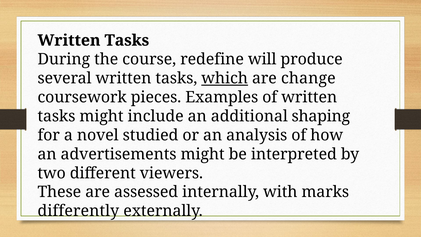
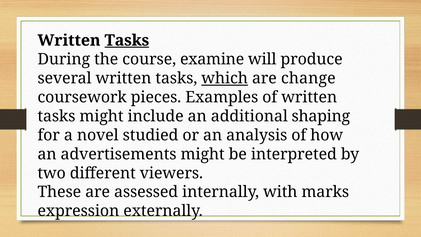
Tasks underline: none -> present (127, 40)
redefine: redefine -> examine (212, 59)
differently: differently -> expression (78, 211)
